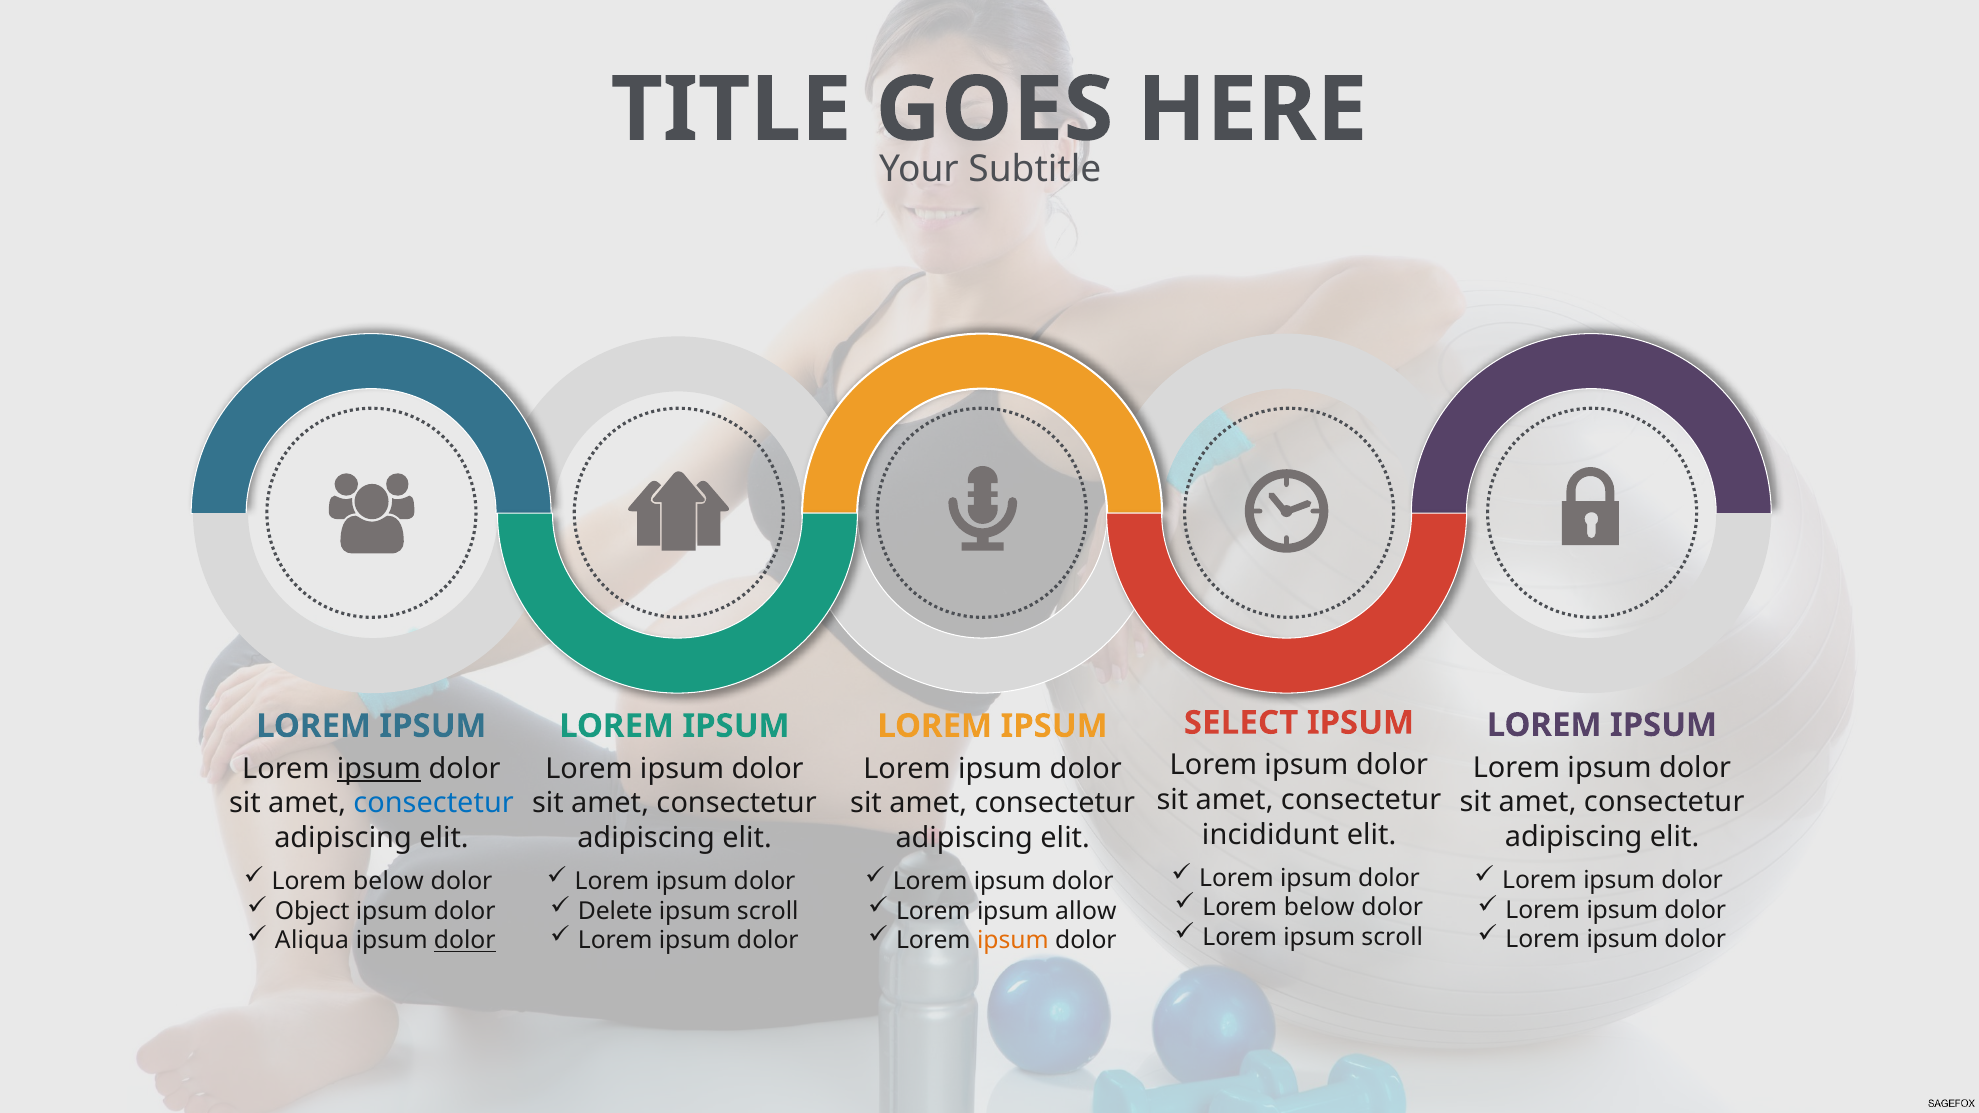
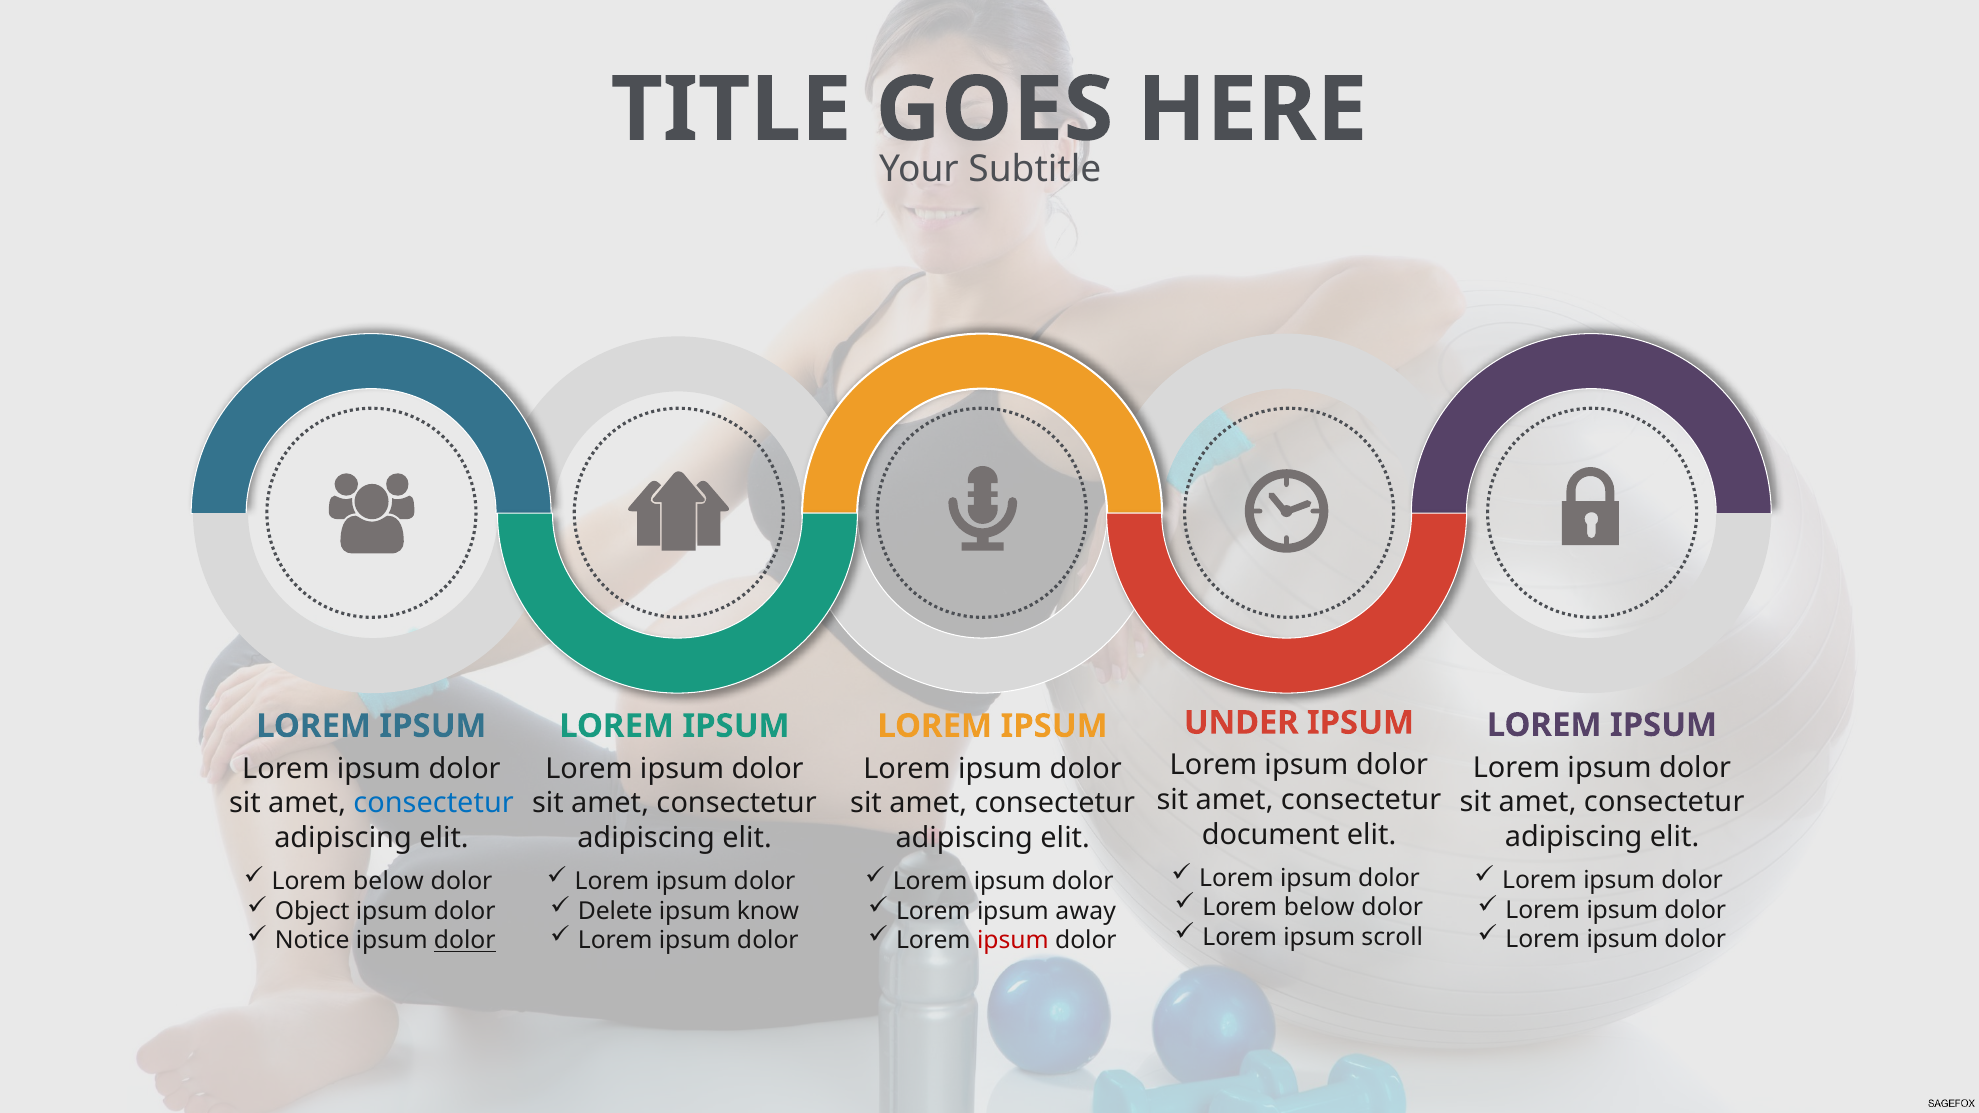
SELECT: SELECT -> UNDER (1241, 723)
ipsum underline: present -> none (379, 769)
incididunt: incididunt -> document (1271, 835)
scroll: scroll -> know (768, 911)
allow: allow -> away (1086, 911)
Aliqua: Aliqua -> Notice (312, 941)
ipsum colour: orange -> red (1013, 941)
